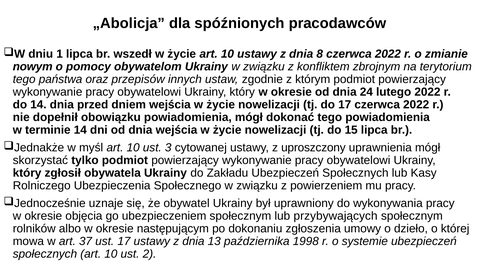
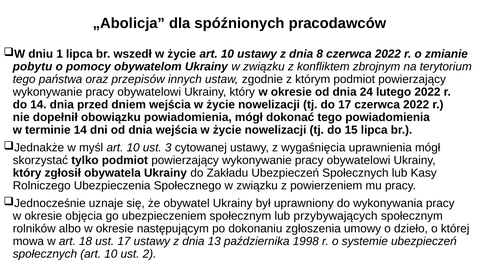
nowym: nowym -> pobytu (33, 67)
uproszczony: uproszczony -> wygaśnięcia (313, 147)
37: 37 -> 18 (86, 241)
